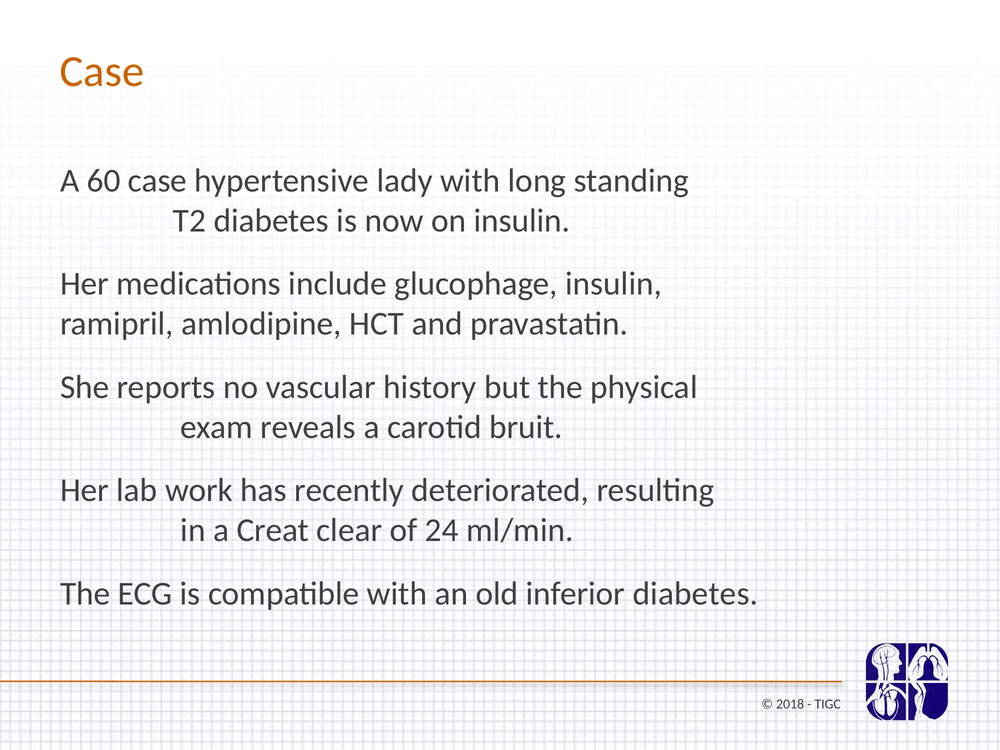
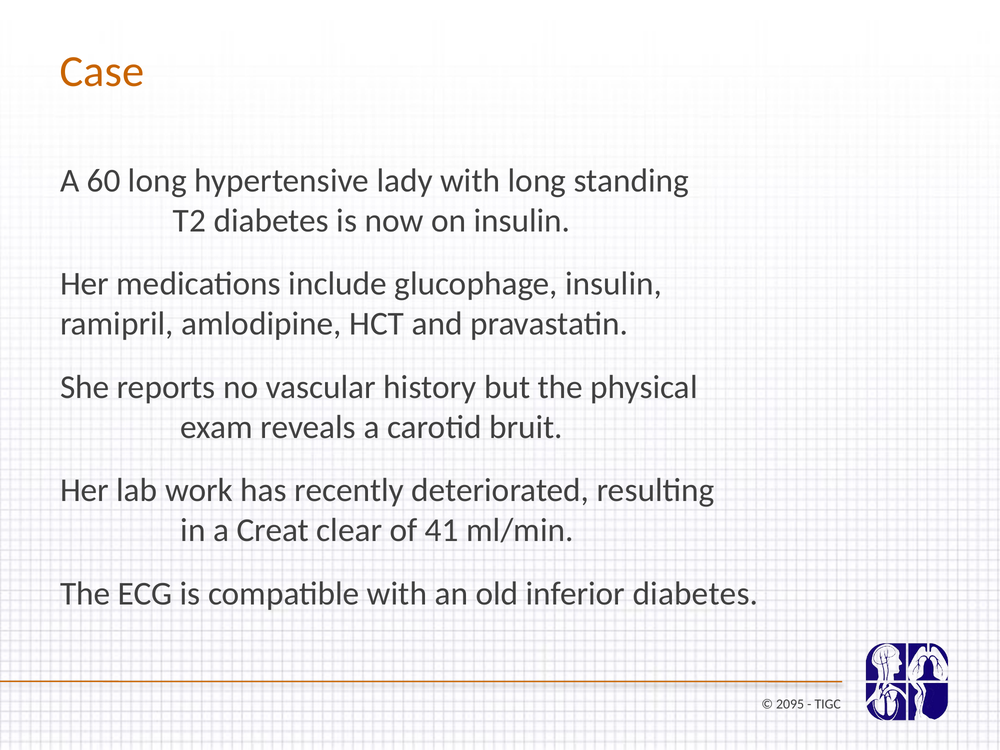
60 case: case -> long (157, 181)
24: 24 -> 41 (442, 530)
2018: 2018 -> 2095 (790, 704)
